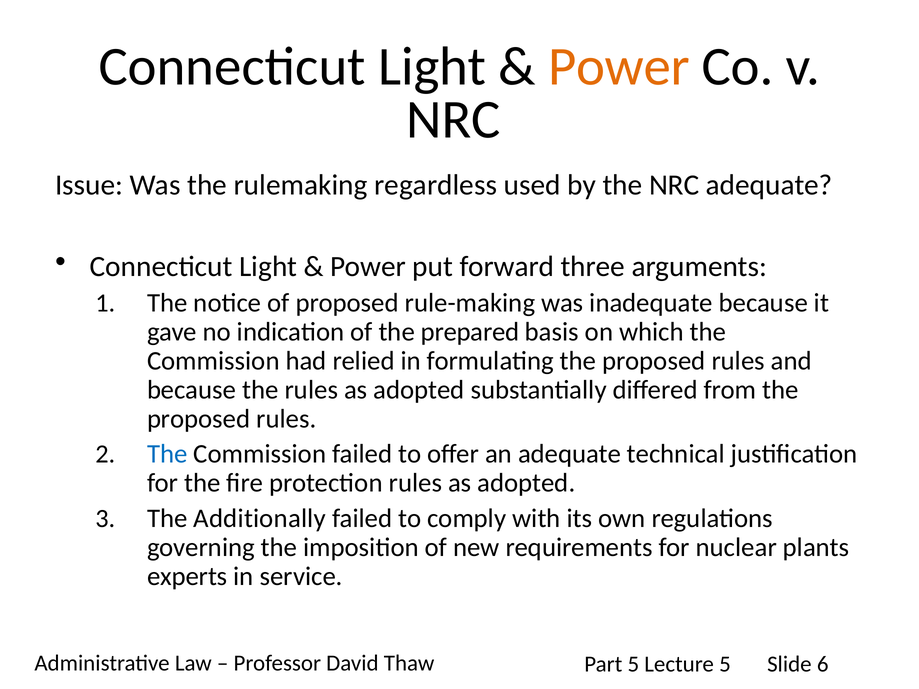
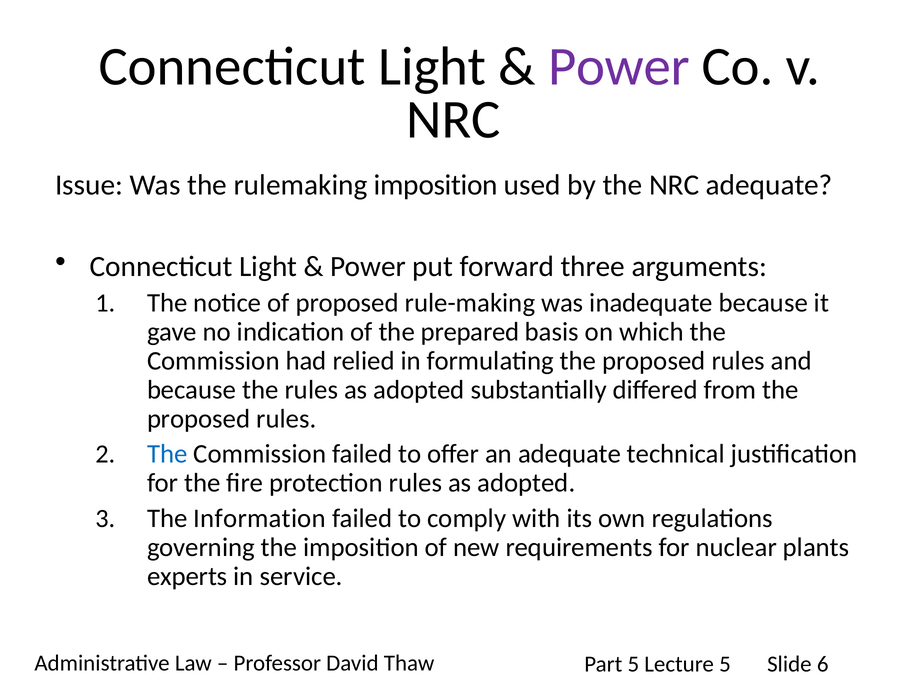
Power colour: orange -> purple (619, 67)
rulemaking regardless: regardless -> imposition (436, 185)
Additionally: Additionally -> Information (260, 519)
